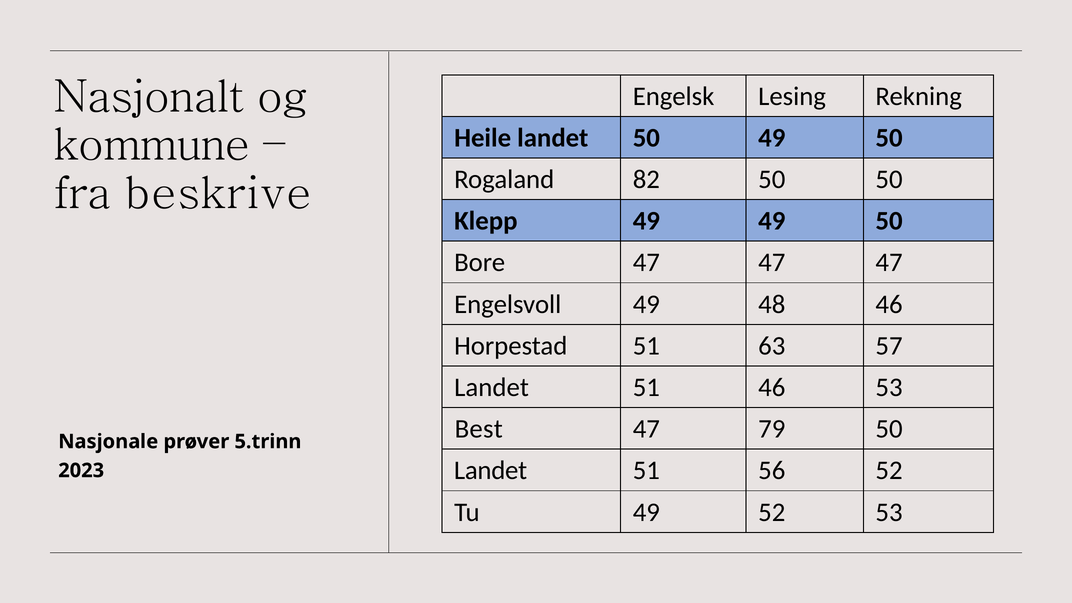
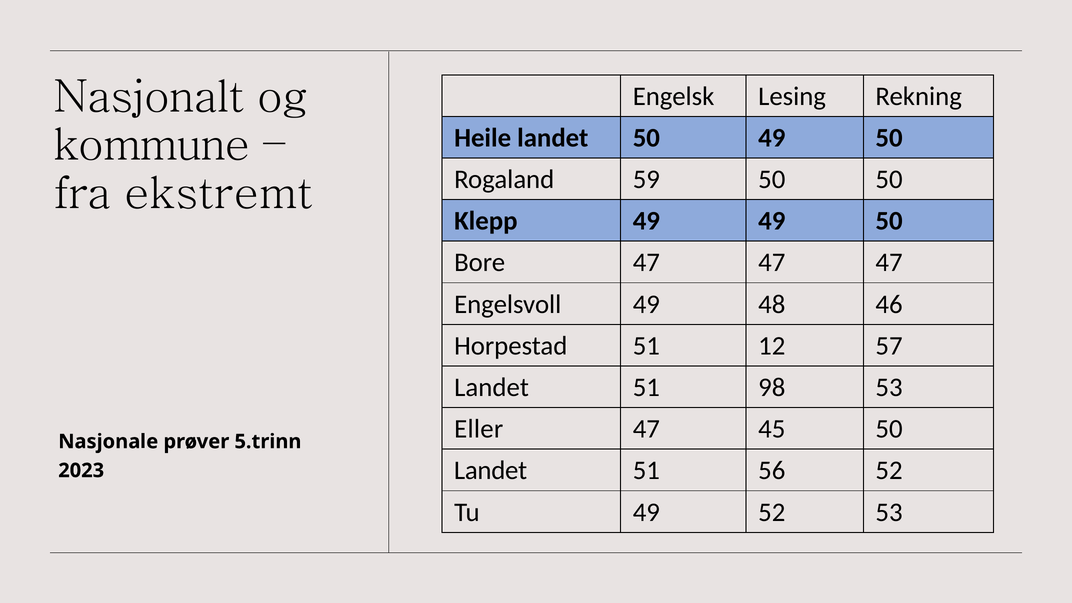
82: 82 -> 59 (646, 179)
beskrive: beskrive -> ekstremt (219, 193)
63: 63 -> 12 (772, 346)
51 46: 46 -> 98 (772, 387)
Best: Best -> Eller (479, 429)
79: 79 -> 45 (772, 429)
